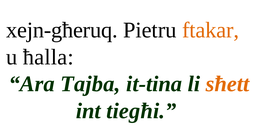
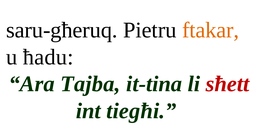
xejn-għeruq: xejn-għeruq -> saru-għeruq (62, 30)
ħalla: ħalla -> ħadu (48, 57)
sħett colour: orange -> red (228, 84)
